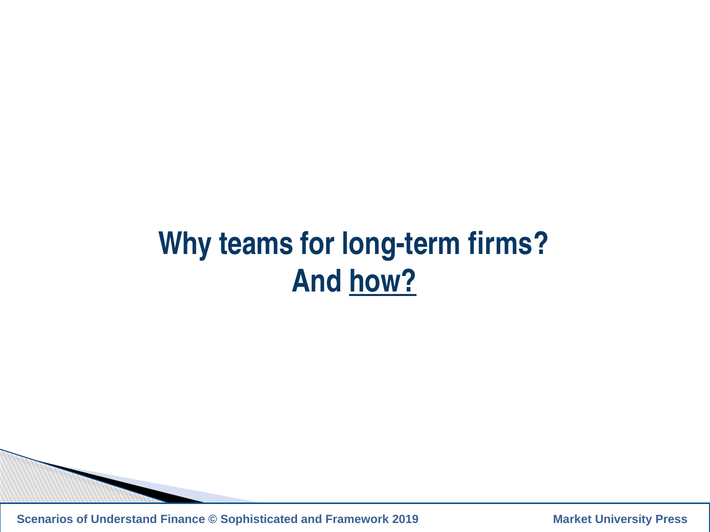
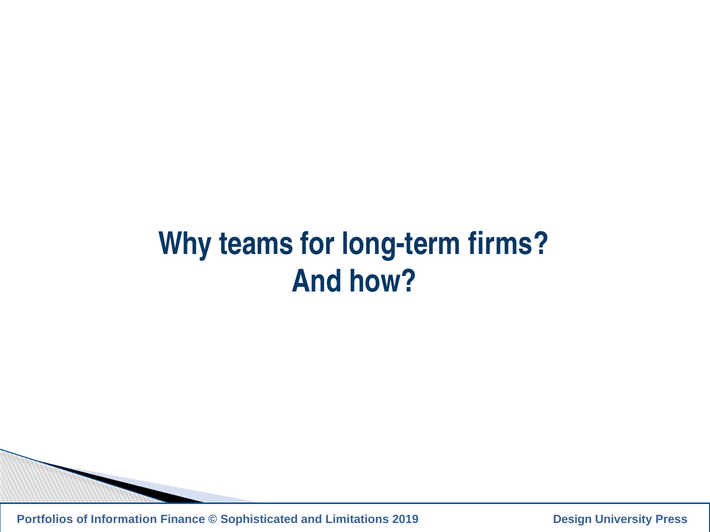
how underline: present -> none (383, 282)
Scenarios: Scenarios -> Portfolios (45, 520)
Understand: Understand -> Information (124, 520)
Framework: Framework -> Limitations (357, 520)
Market: Market -> Design (572, 520)
